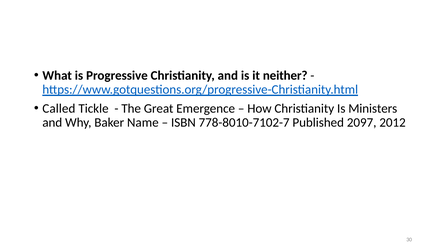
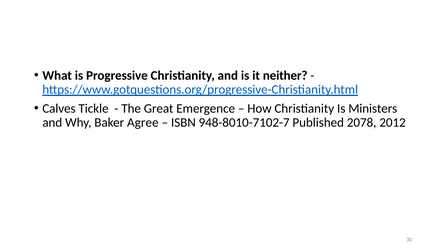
Called: Called -> Calves (59, 108)
Name: Name -> Agree (143, 122)
778-8010-7102-7: 778-8010-7102-7 -> 948-8010-7102-7 (244, 122)
2097: 2097 -> 2078 (362, 122)
